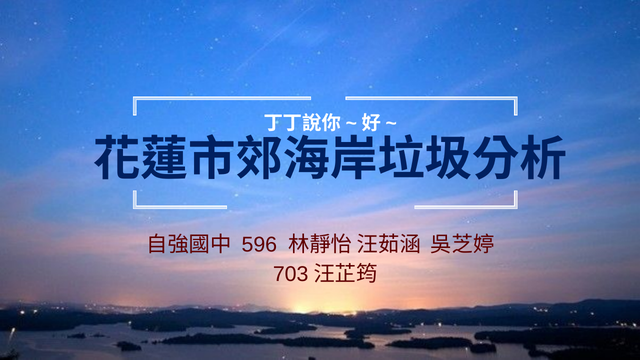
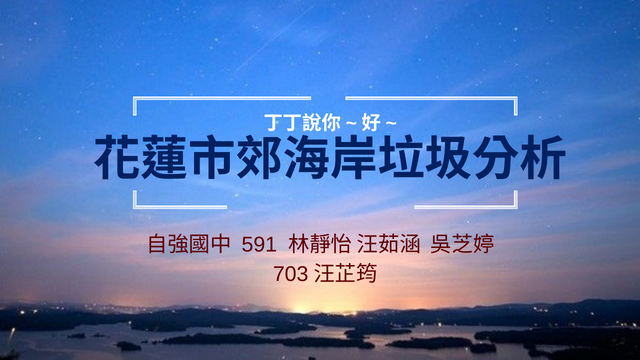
596: 596 -> 591 (259, 245)
